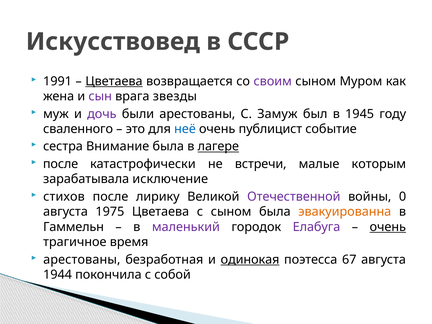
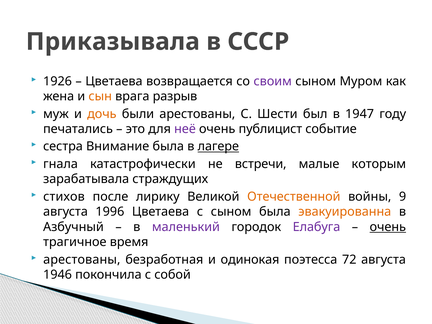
Искусствовед: Искусствовед -> Приказывала (113, 42)
1991: 1991 -> 1926 (58, 81)
Цветаева underline: present -> none (114, 81)
сын colour: purple -> orange (100, 96)
звезды: звезды -> разрыв (175, 96)
дочь colour: purple -> orange (102, 114)
Замуж: Замуж -> Шести (277, 114)
1945: 1945 -> 1947 (360, 114)
сваленного: сваленного -> печатались (78, 129)
неё colour: blue -> purple (185, 129)
после: после -> гнала (60, 164)
исключение: исключение -> страждущих (170, 179)
Отечественной colour: purple -> orange (294, 197)
0: 0 -> 9 (403, 197)
1975: 1975 -> 1996 (110, 212)
Гаммельн: Гаммельн -> Азбучный (73, 227)
одинокая underline: present -> none (250, 260)
67: 67 -> 72 (349, 260)
1944: 1944 -> 1946 (58, 275)
